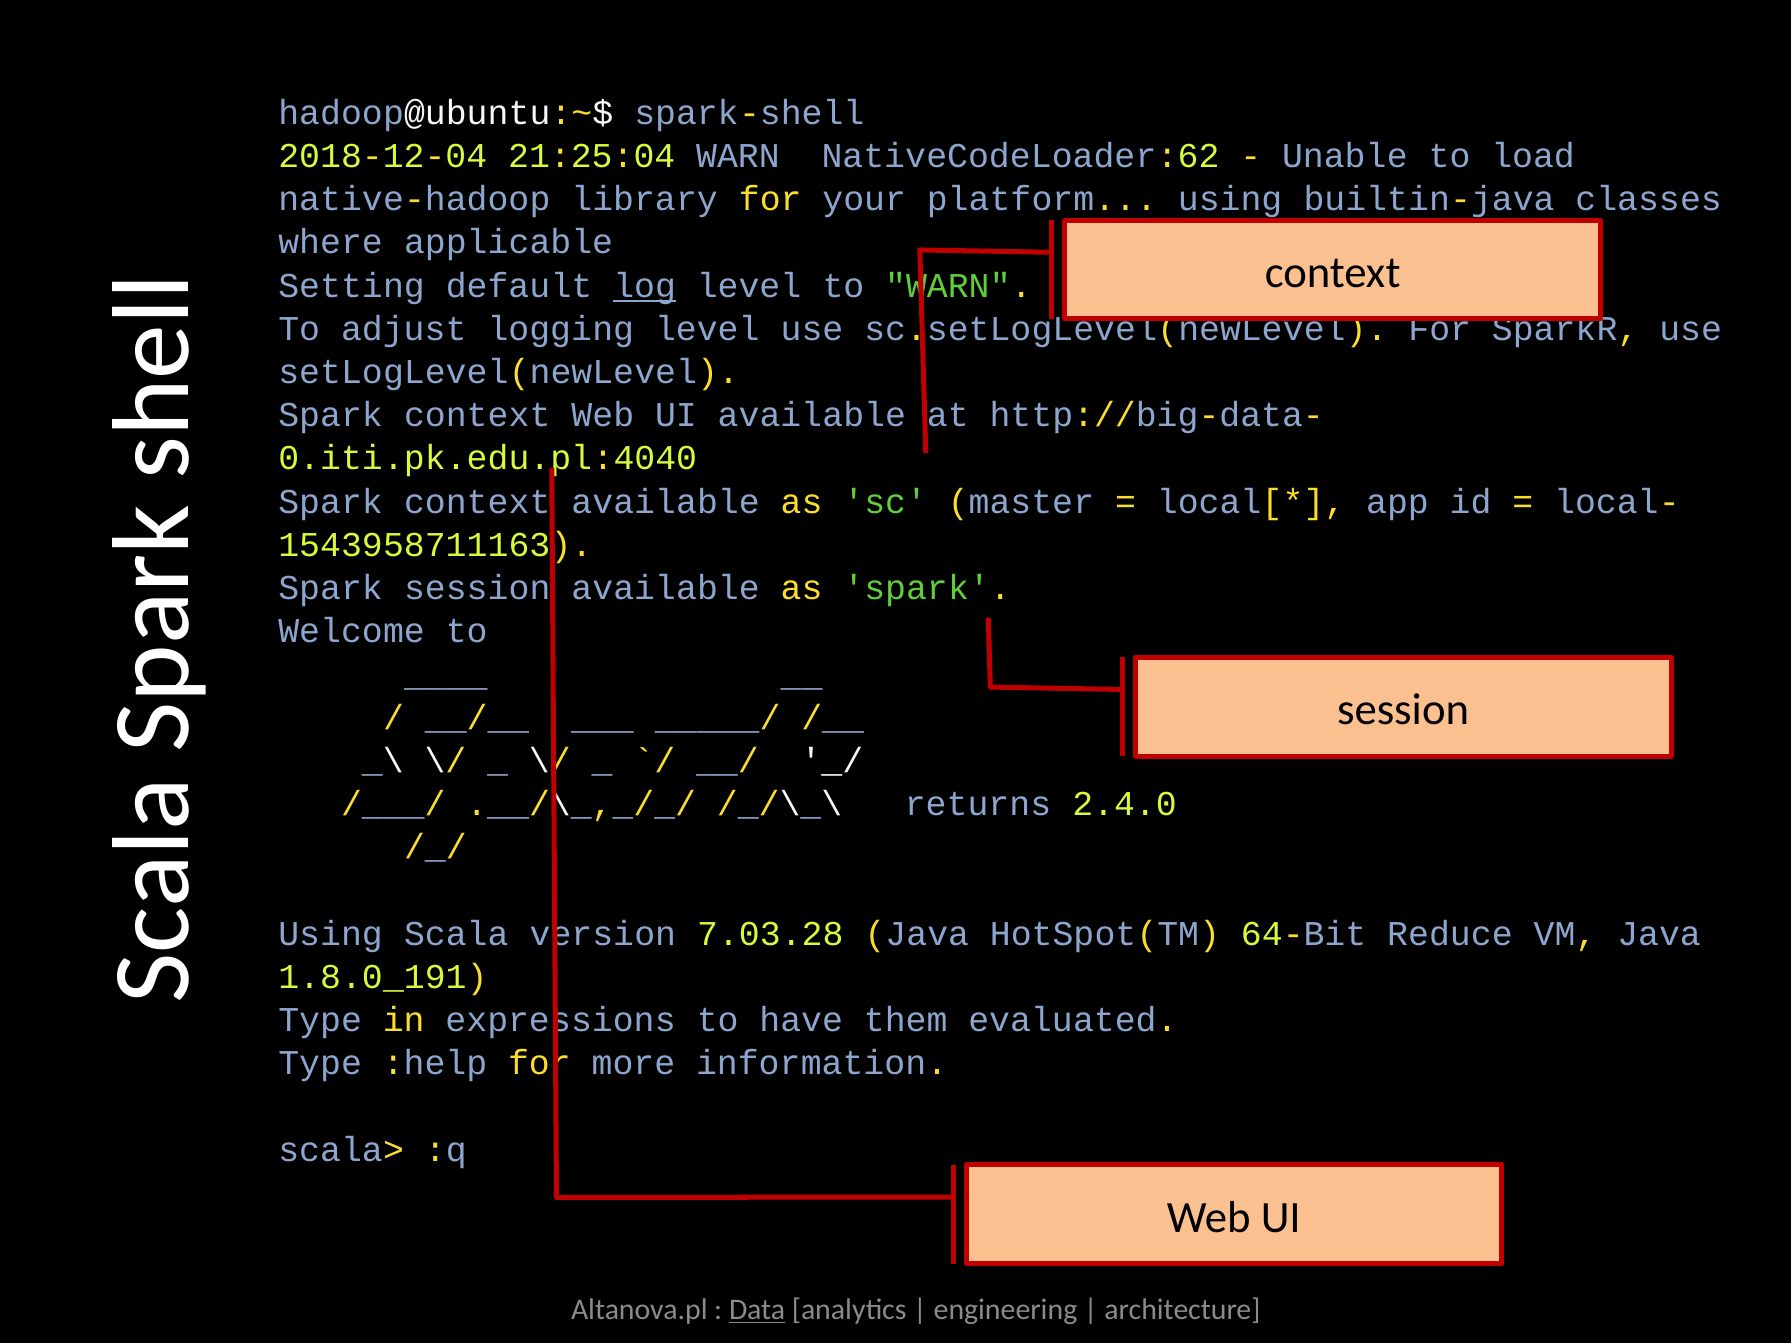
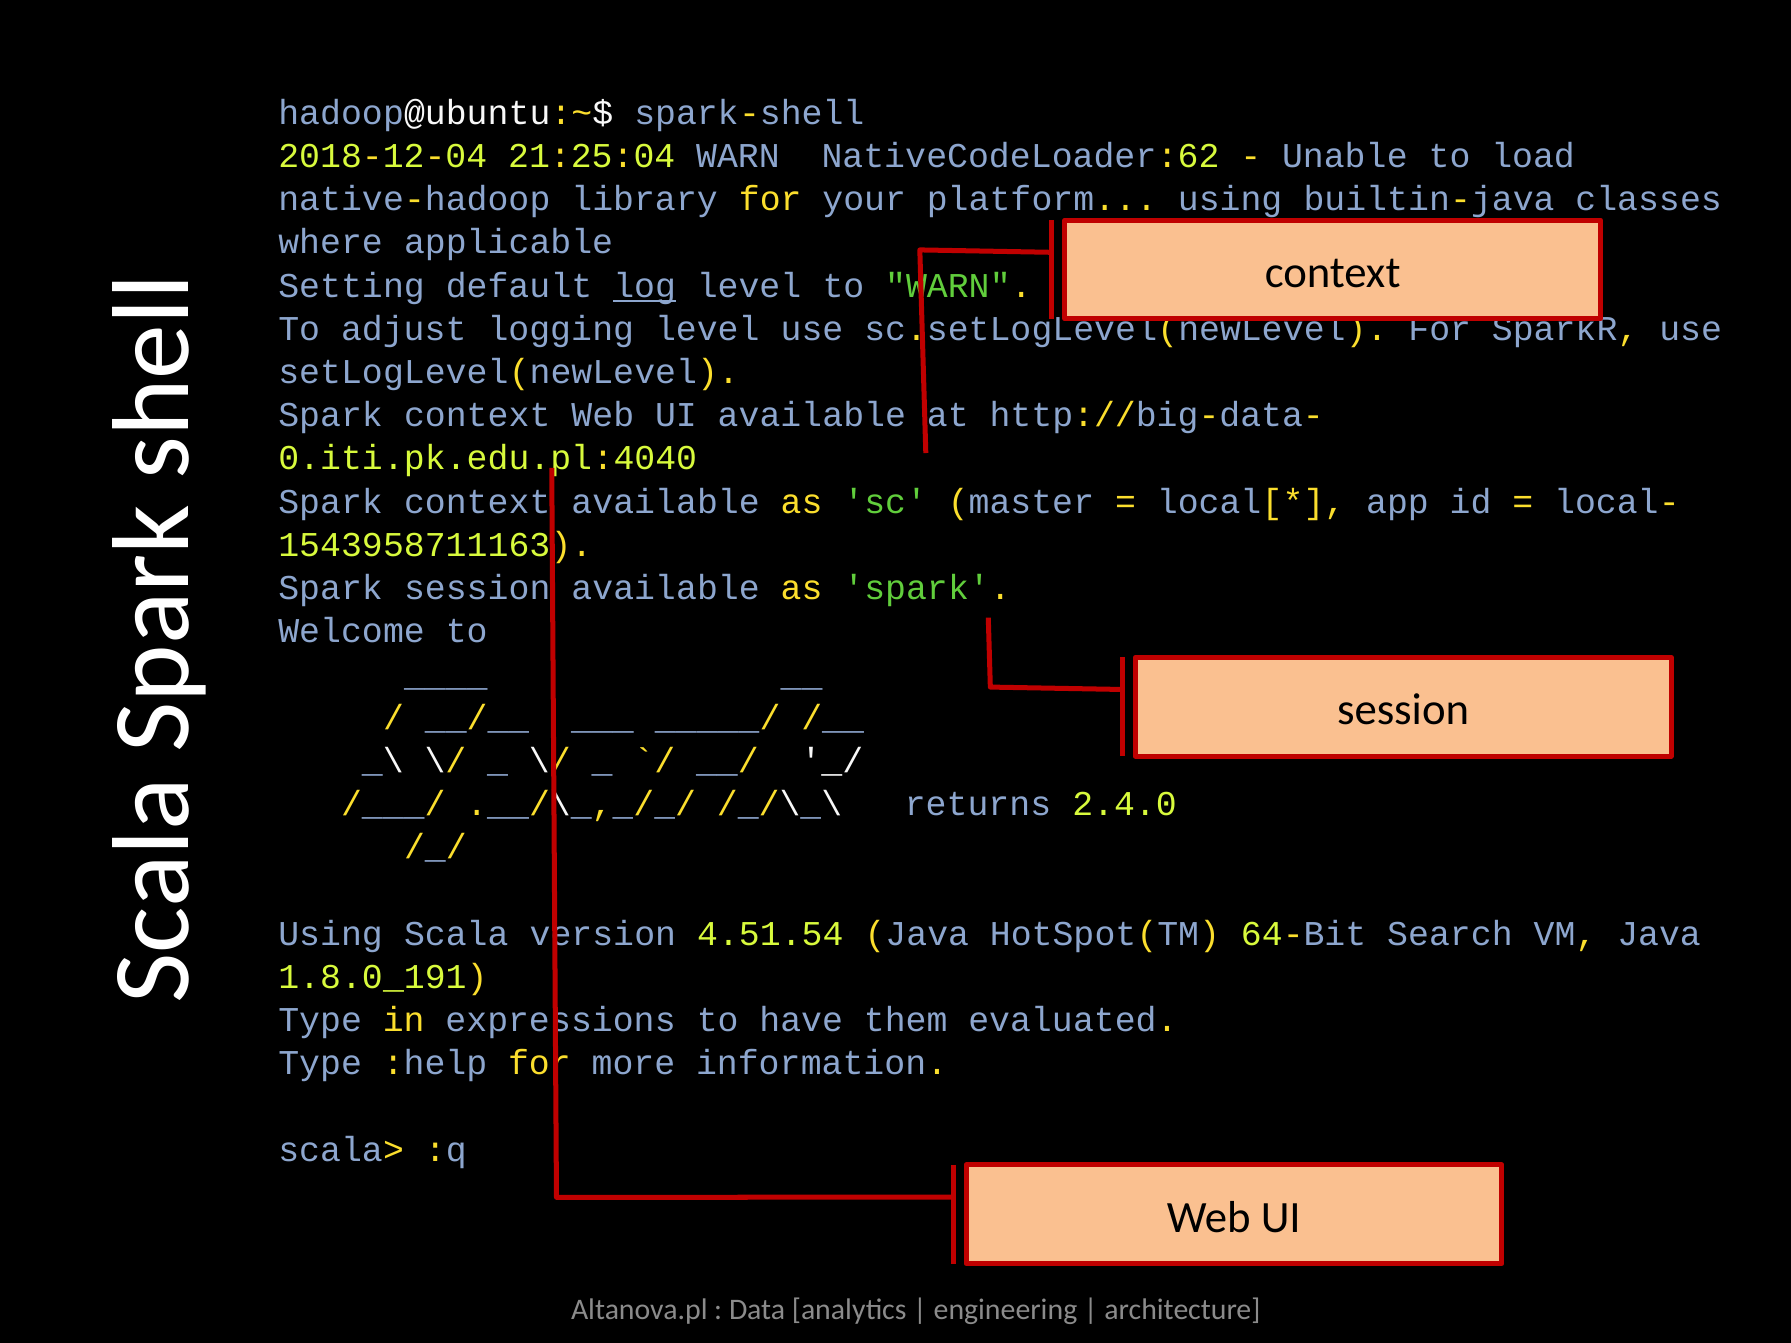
7.03.28: 7.03.28 -> 4.51.54 (770, 934)
Reduce: Reduce -> Search (1450, 934)
Data underline: present -> none (757, 1310)
